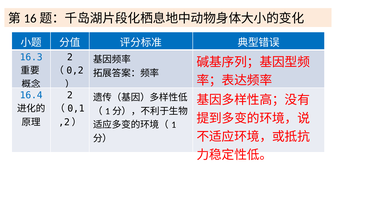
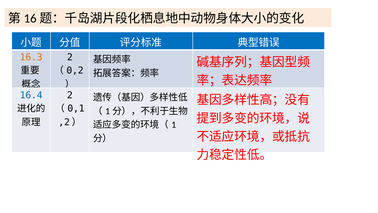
16.3 colour: blue -> orange (31, 57)
